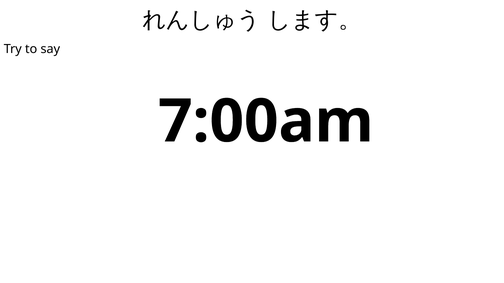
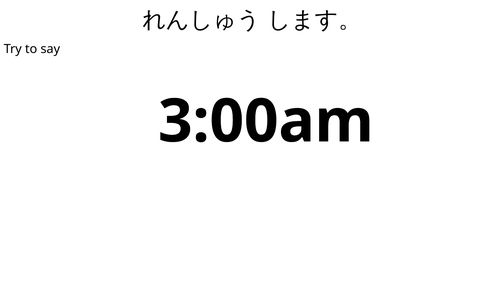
7:00am: 7:00am -> 3:00am (266, 122)
